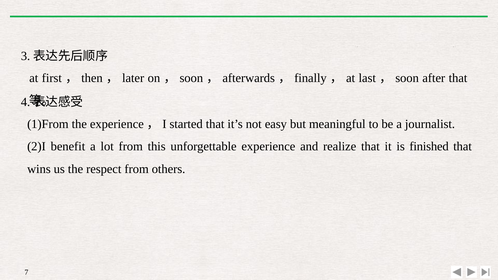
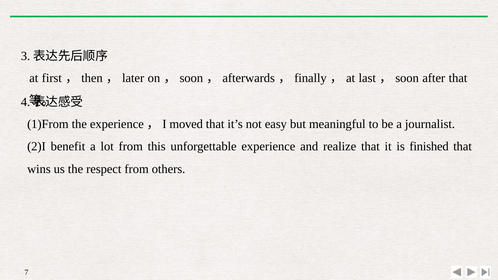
started: started -> moved (186, 124)
